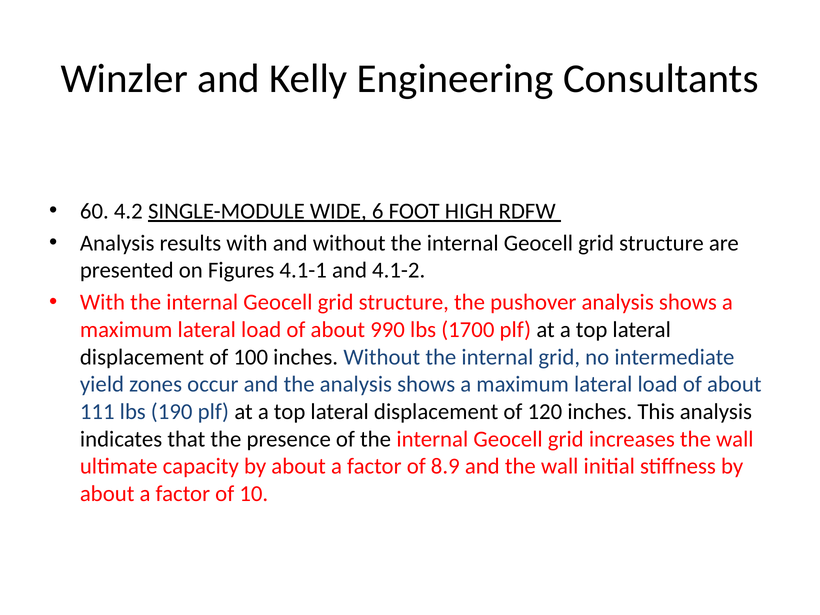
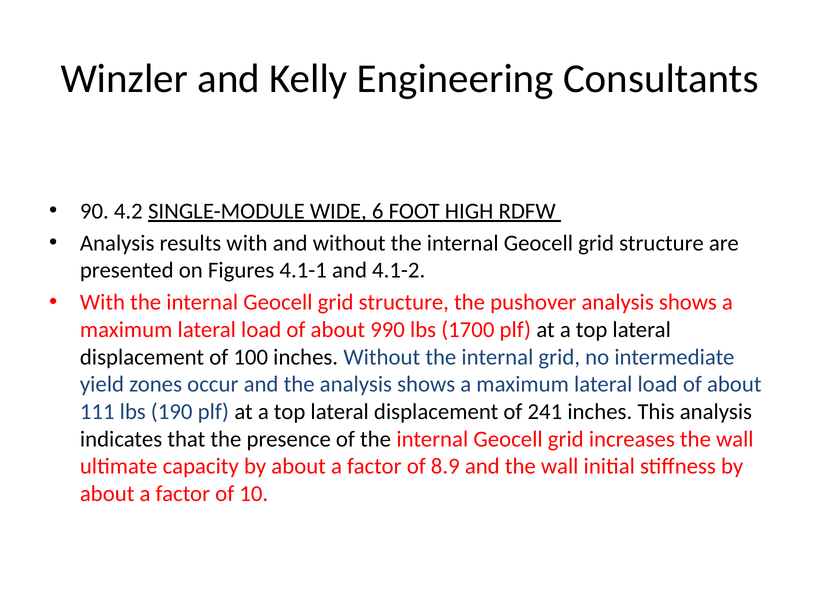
60: 60 -> 90 (94, 211)
120: 120 -> 241 (545, 412)
